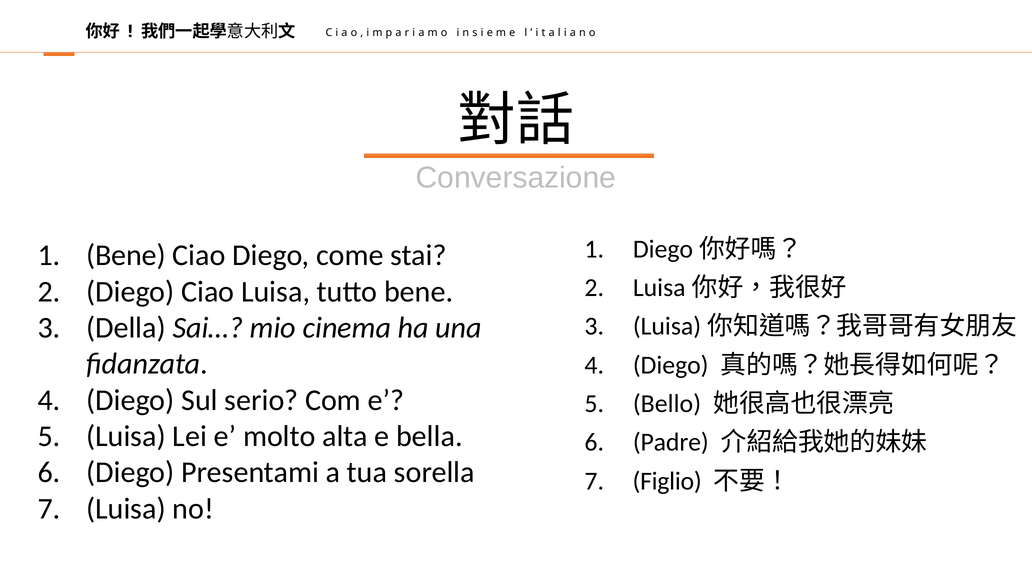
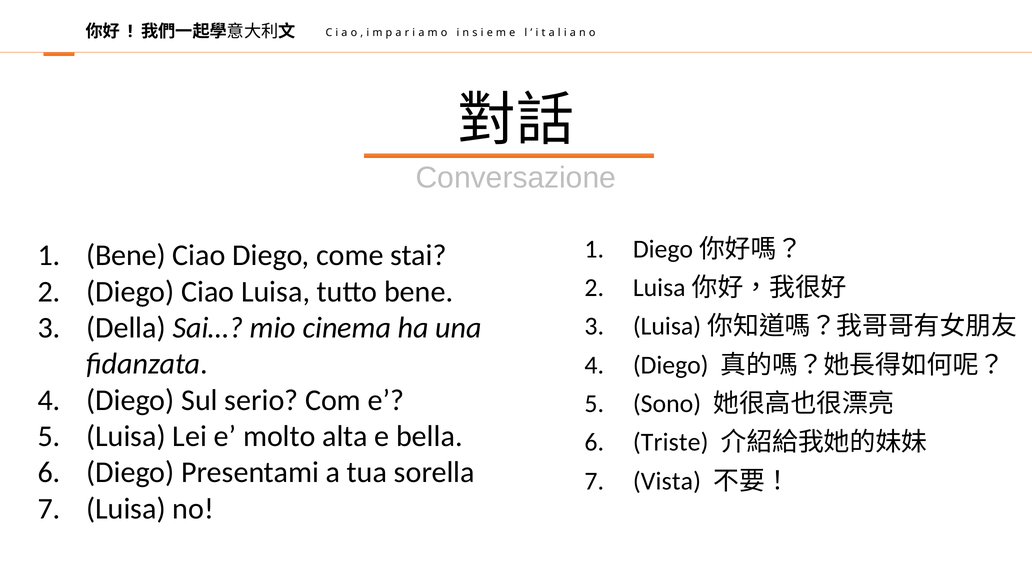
Bello: Bello -> Sono (667, 403)
Padre: Padre -> Triste (671, 442)
Figlio: Figlio -> Vista (667, 481)
